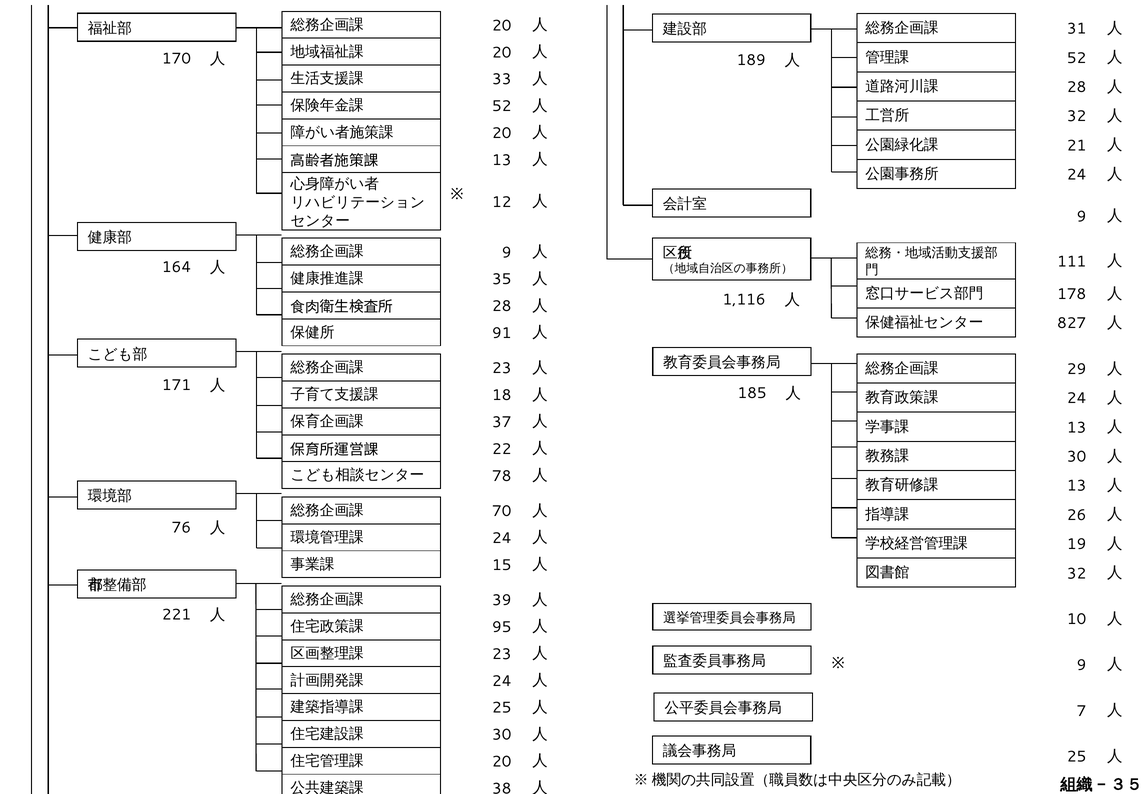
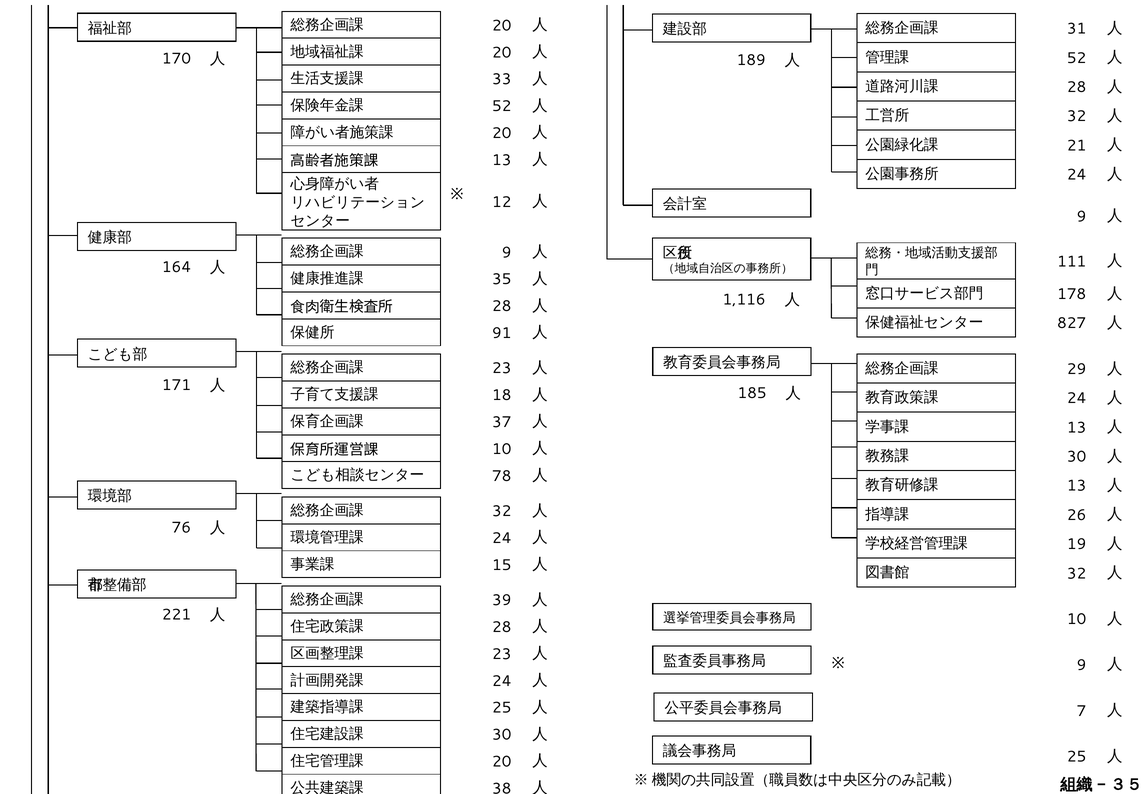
22: 22 -> 10 (502, 449)
70: 70 -> 32 (502, 511)
95: 95 -> 28 (502, 627)
